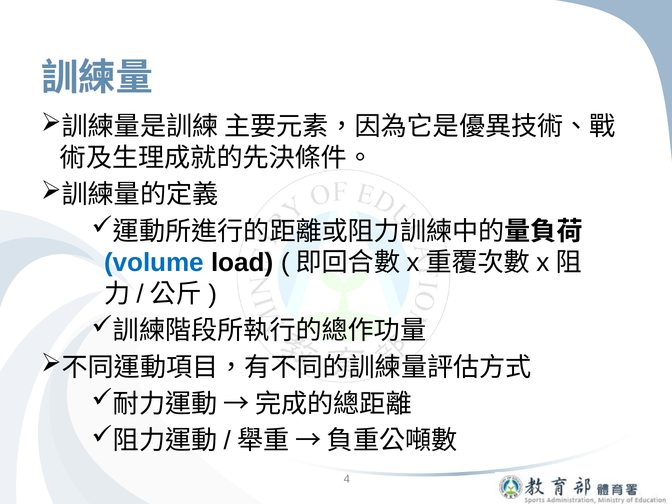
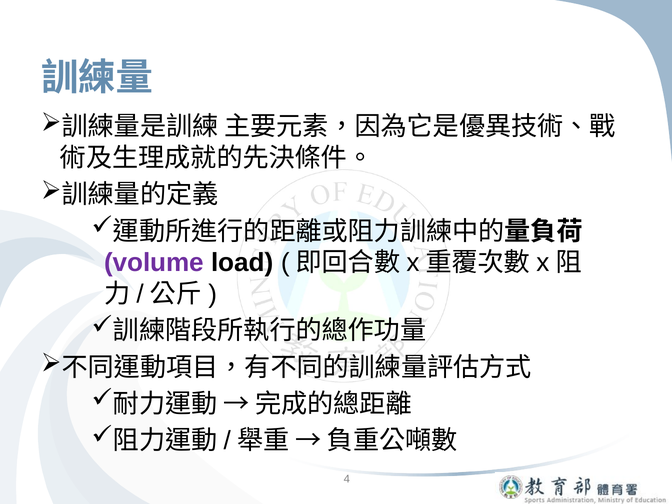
volume colour: blue -> purple (154, 263)
